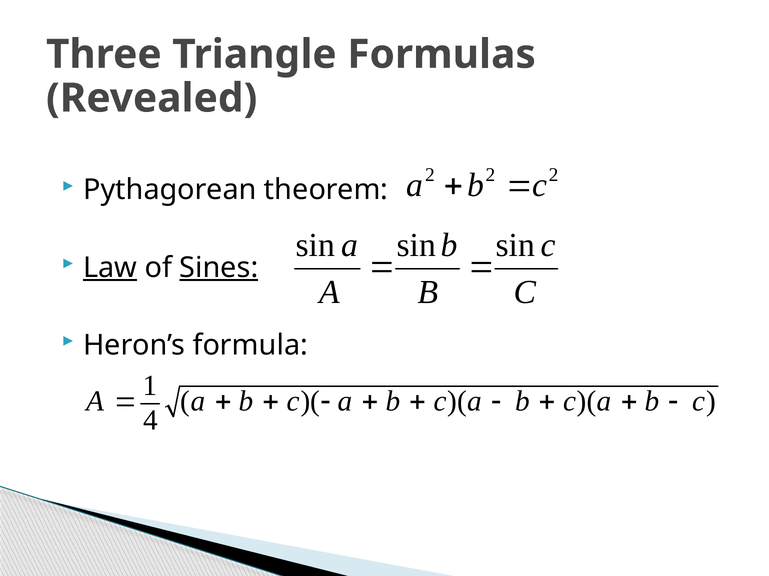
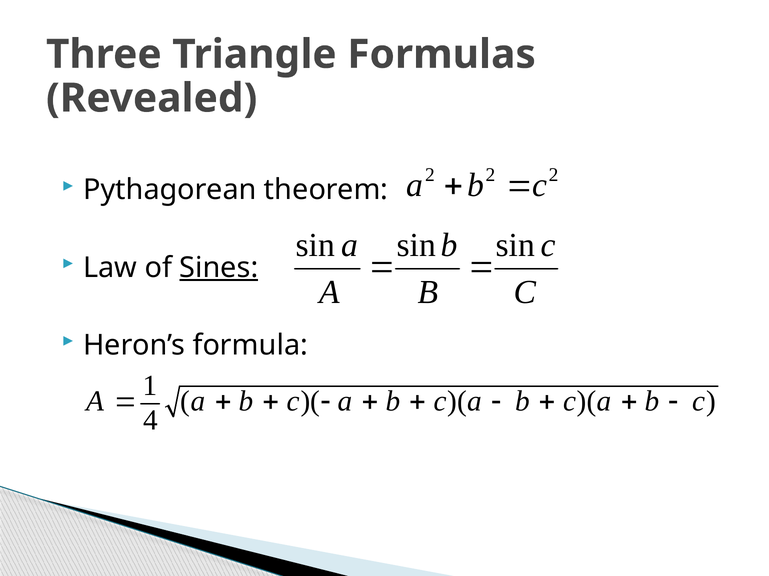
Law underline: present -> none (110, 268)
